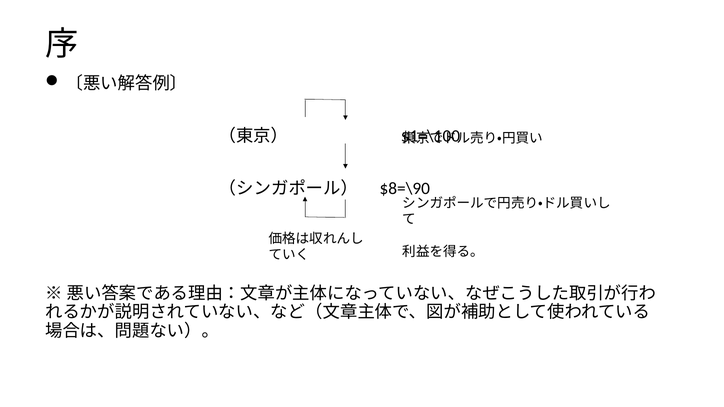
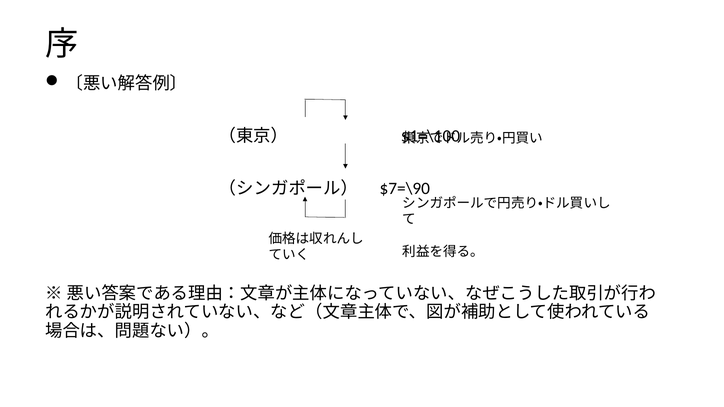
$8=\90: $8=\90 -> $7=\90 (405, 189)
